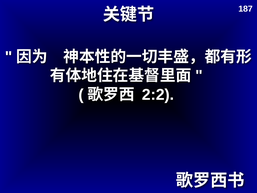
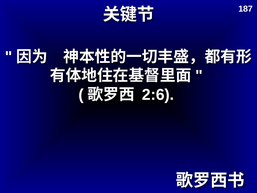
2:2: 2:2 -> 2:6 (158, 95)
